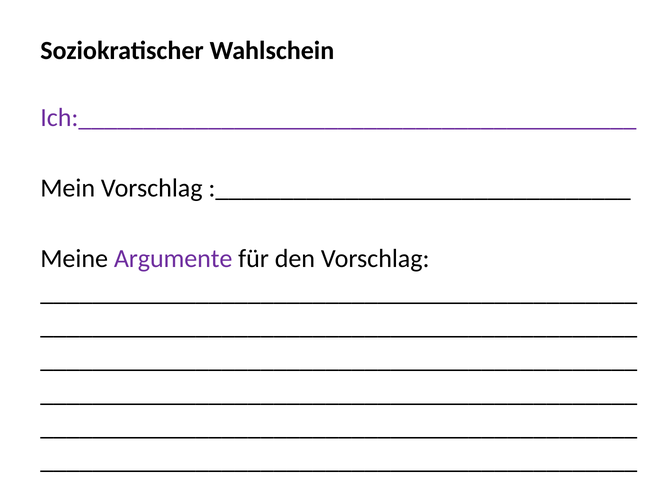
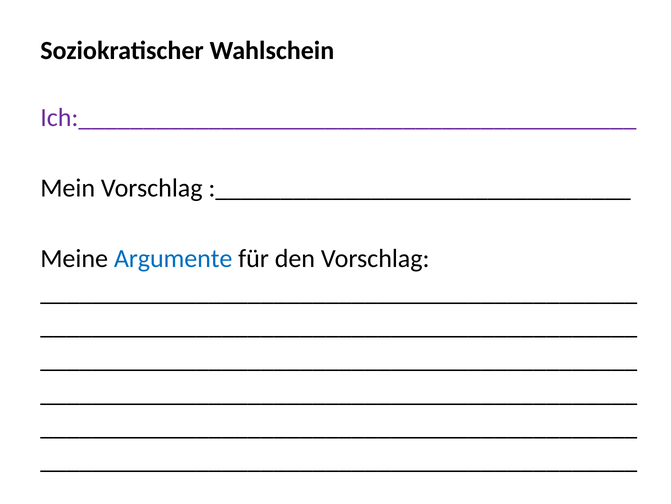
Argumente colour: purple -> blue (173, 258)
